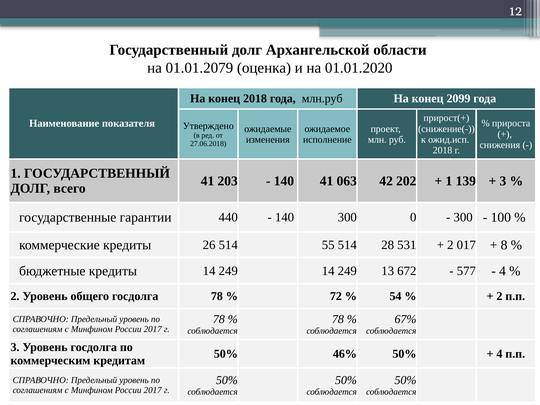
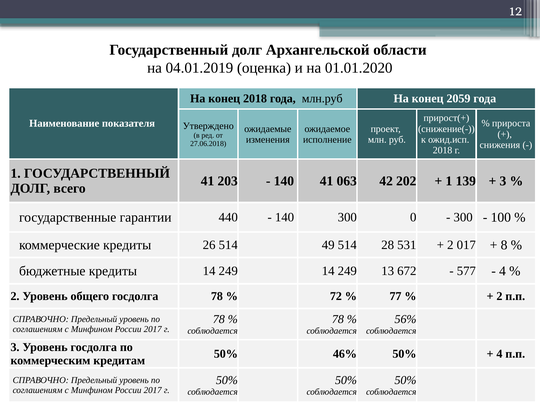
01.01.2079: 01.01.2079 -> 04.01.2019 (199, 68)
2099: 2099 -> 2059 (458, 99)
55: 55 -> 49 (328, 245)
54: 54 -> 77 (395, 296)
67%: 67% -> 56% (406, 319)
